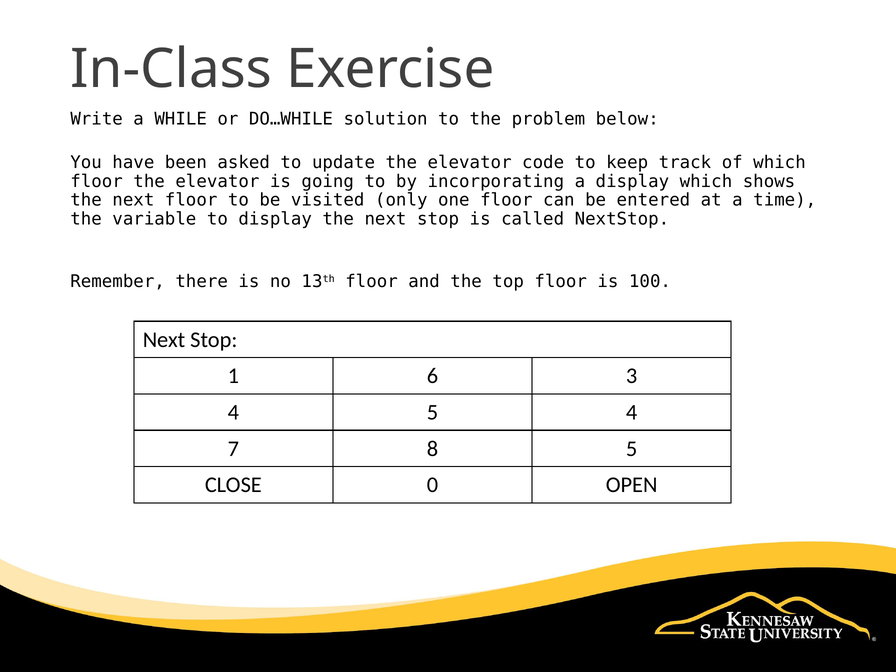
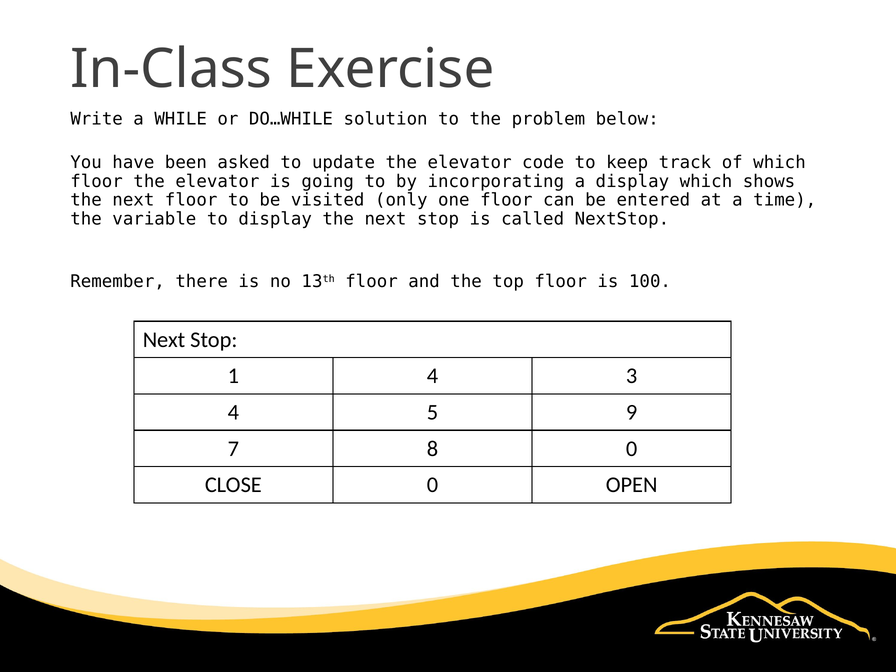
1 6: 6 -> 4 (432, 376)
5 4: 4 -> 9 (632, 412)
8 5: 5 -> 0 (632, 449)
